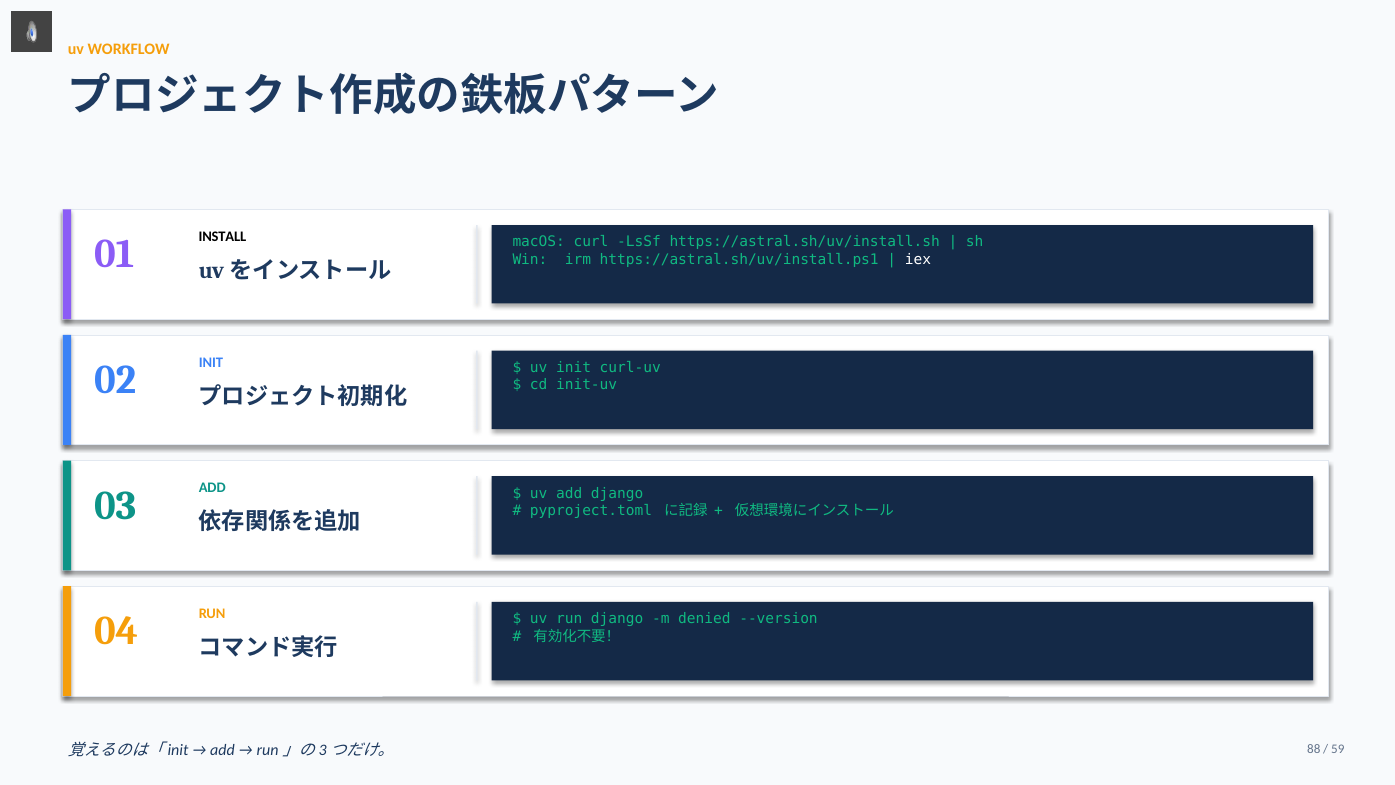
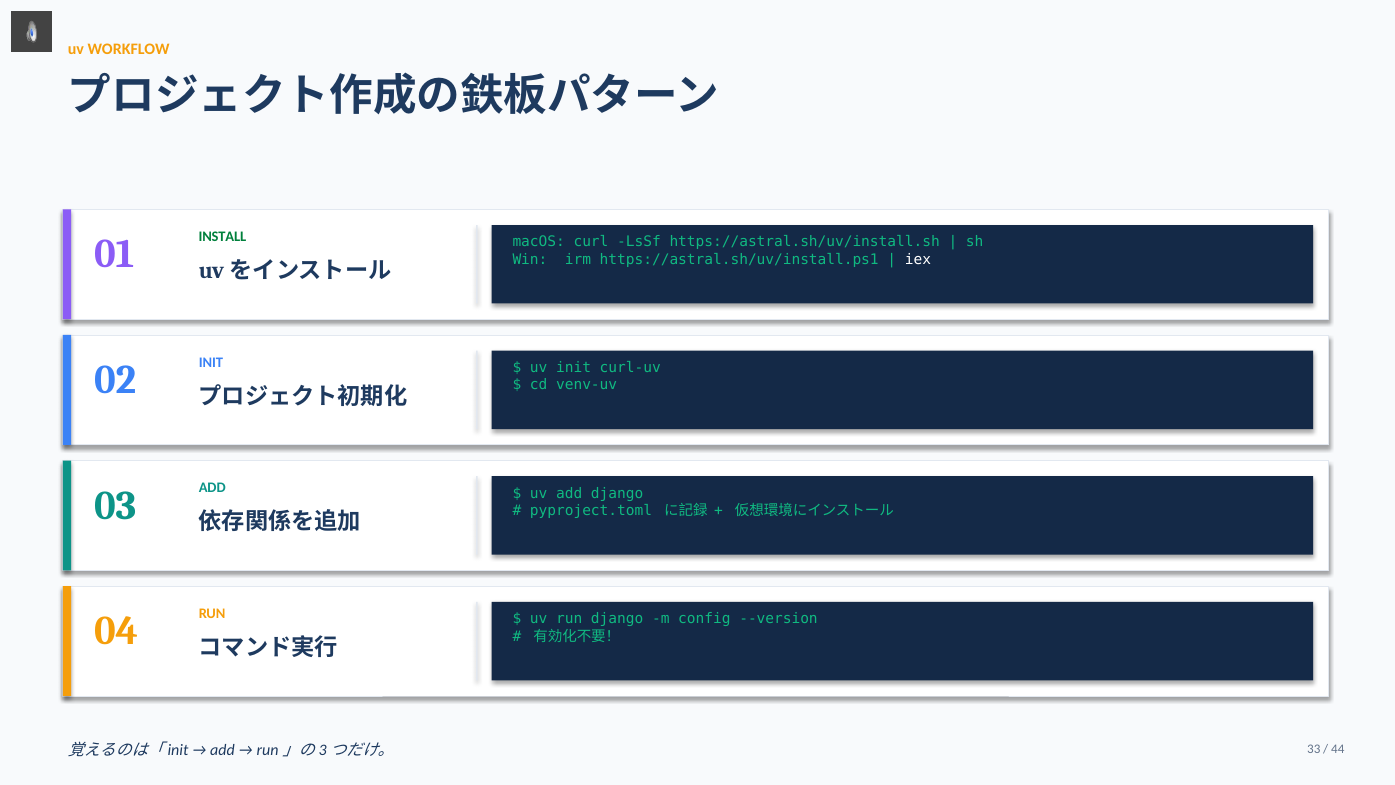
INSTALL colour: black -> green (222, 237)
init-uv: init-uv -> venv-uv (587, 385)
denied: denied -> config (704, 619)
88: 88 -> 33 (1314, 748)
59: 59 -> 44 (1338, 748)
